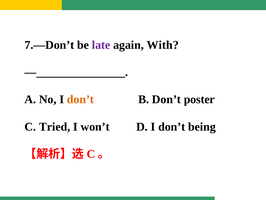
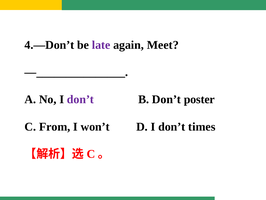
7.—Don’t: 7.—Don’t -> 4.—Don’t (49, 45)
With: With -> Meet (163, 45)
don’t colour: orange -> purple (80, 99)
Tried: Tried -> From (55, 126)
being: being -> times (202, 126)
